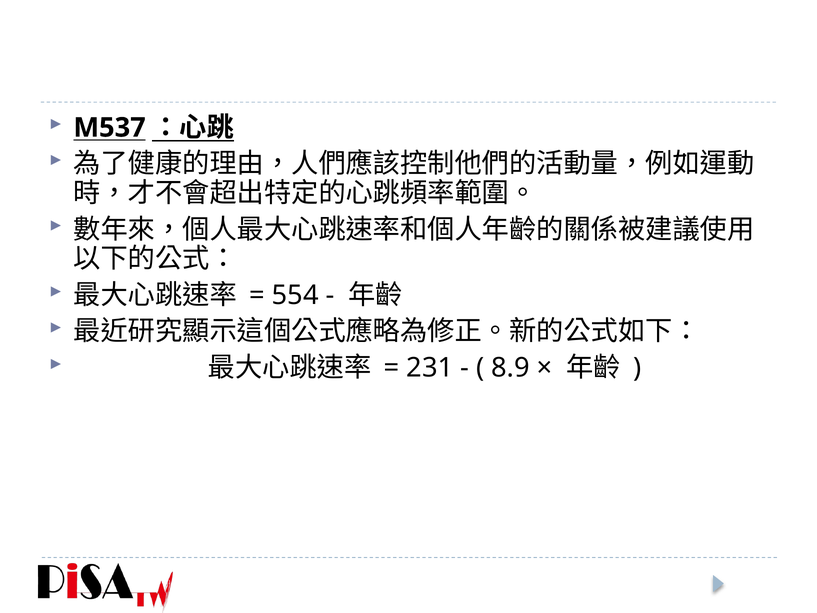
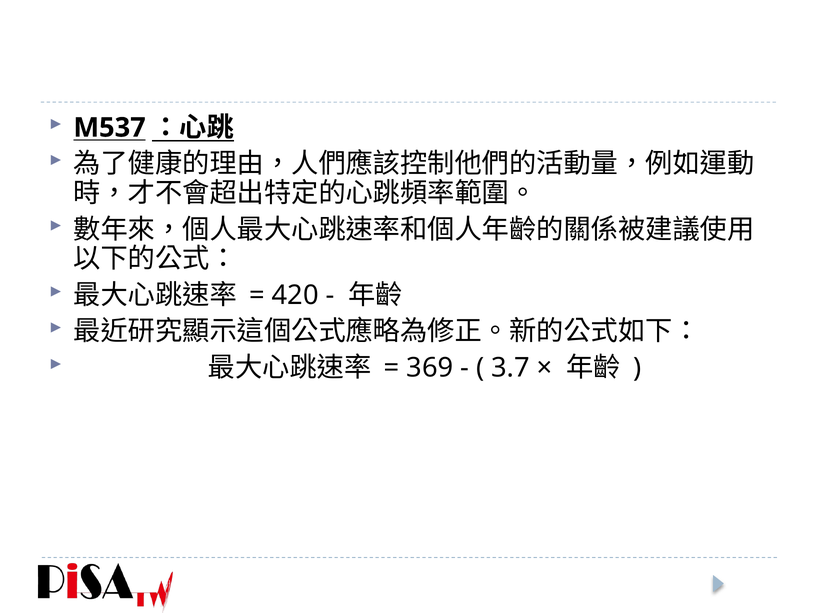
554: 554 -> 420 (295, 295)
231: 231 -> 369 (430, 367)
8.9: 8.9 -> 3.7 (511, 367)
